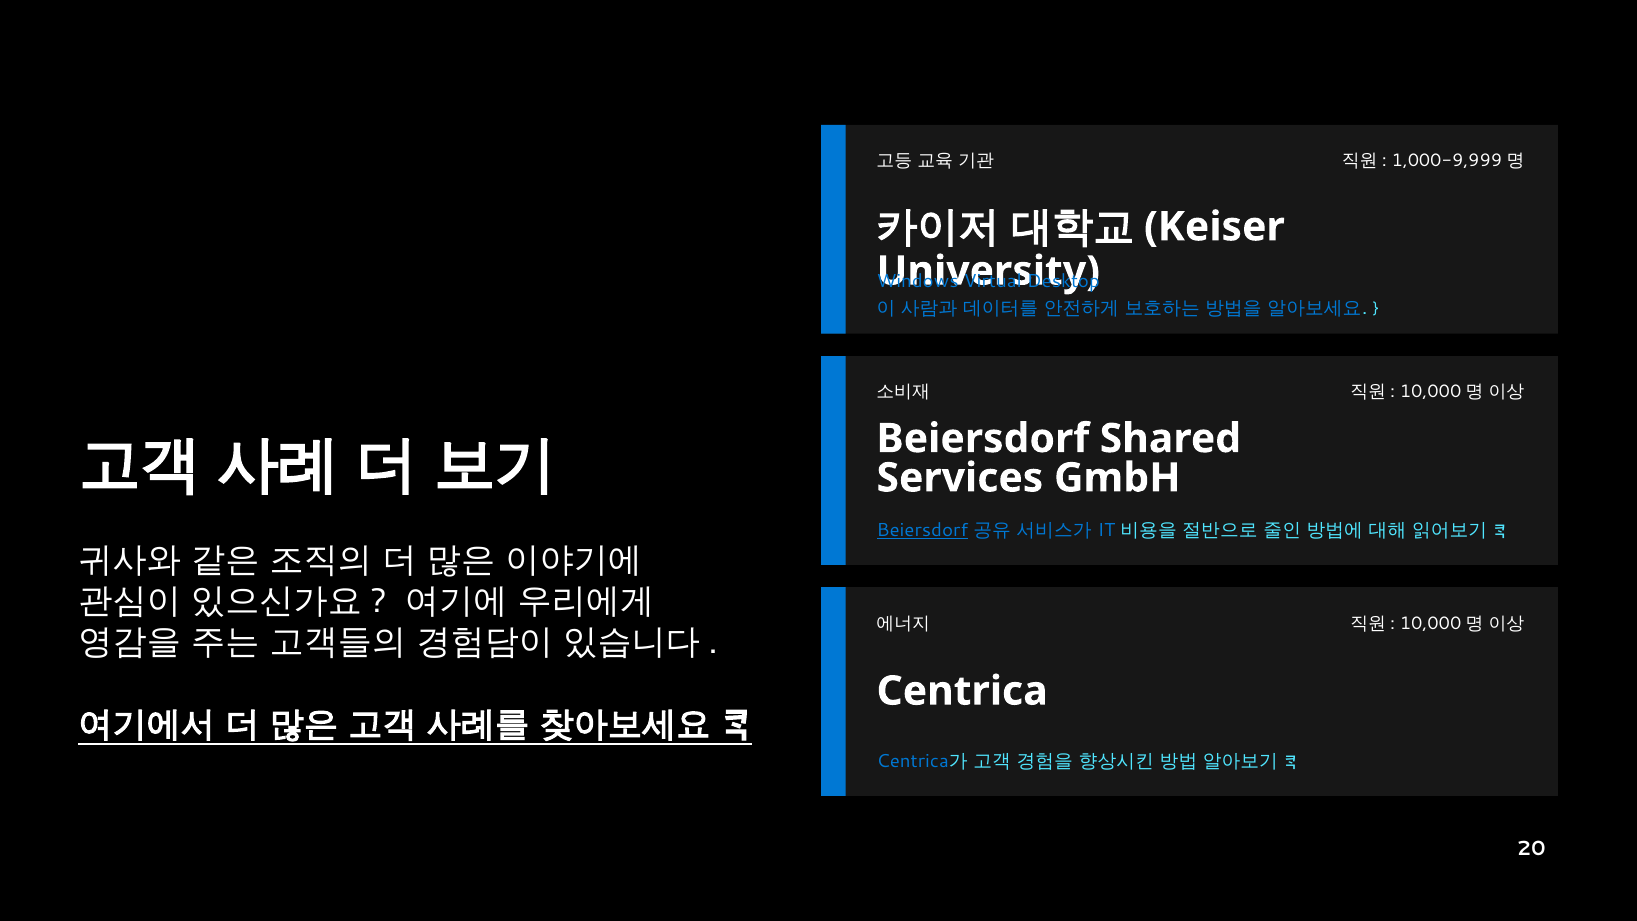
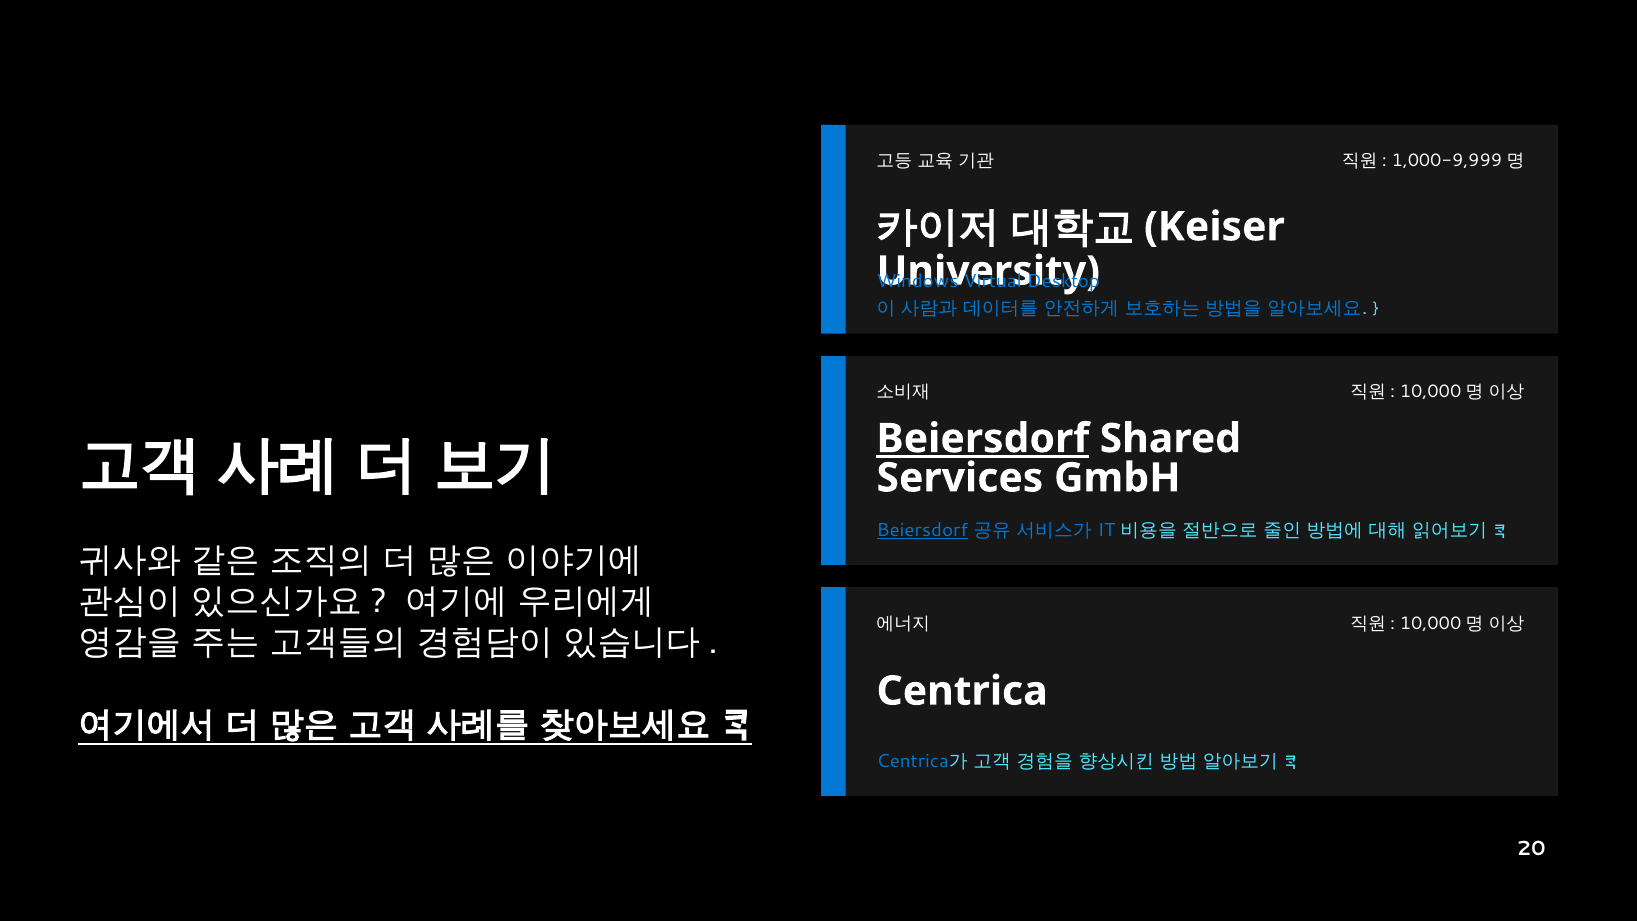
Beiersdorf underline: none -> present (983, 439)
